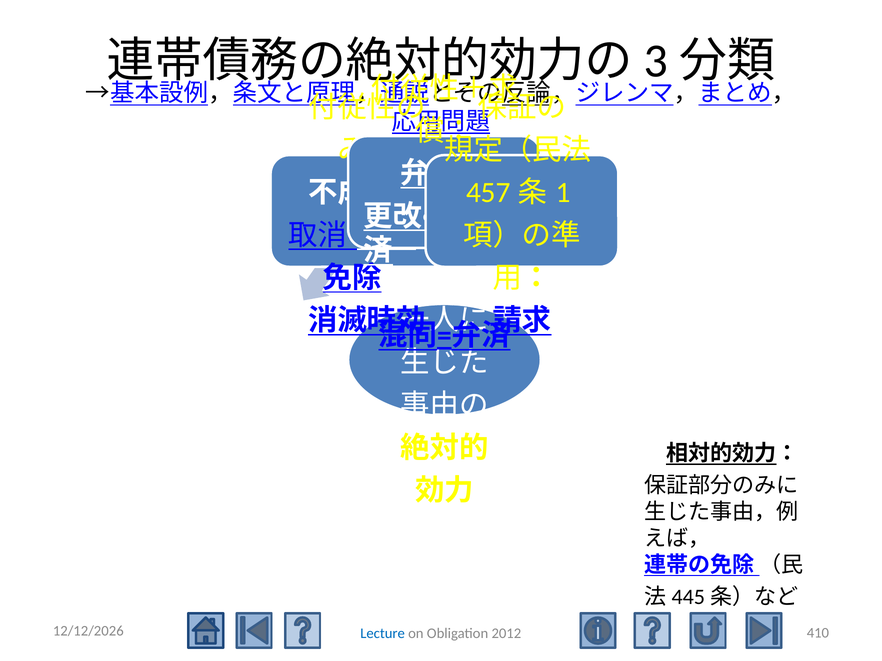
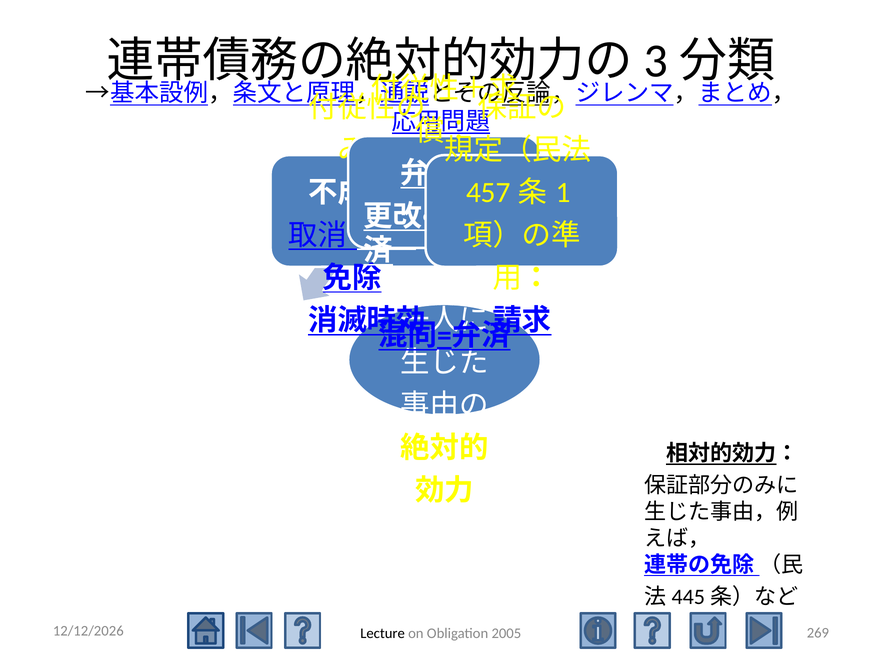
410: 410 -> 269 (818, 633)
Lecture colour: blue -> black (383, 634)
2012: 2012 -> 2005 (506, 634)
